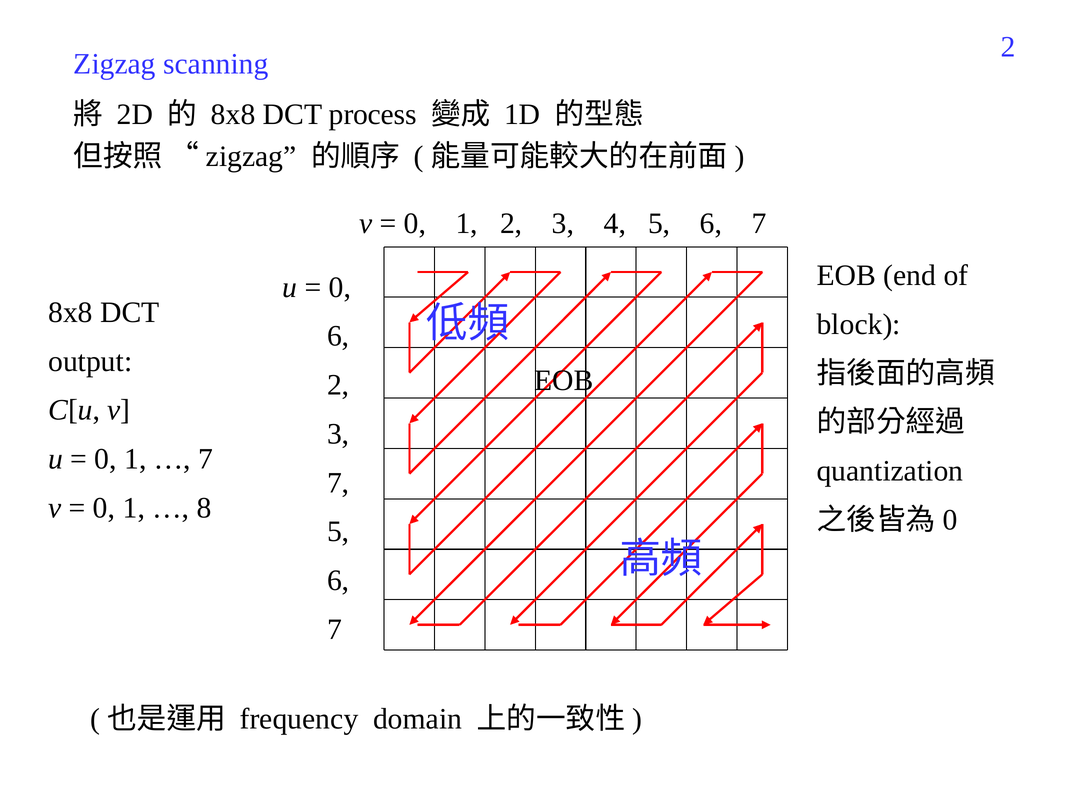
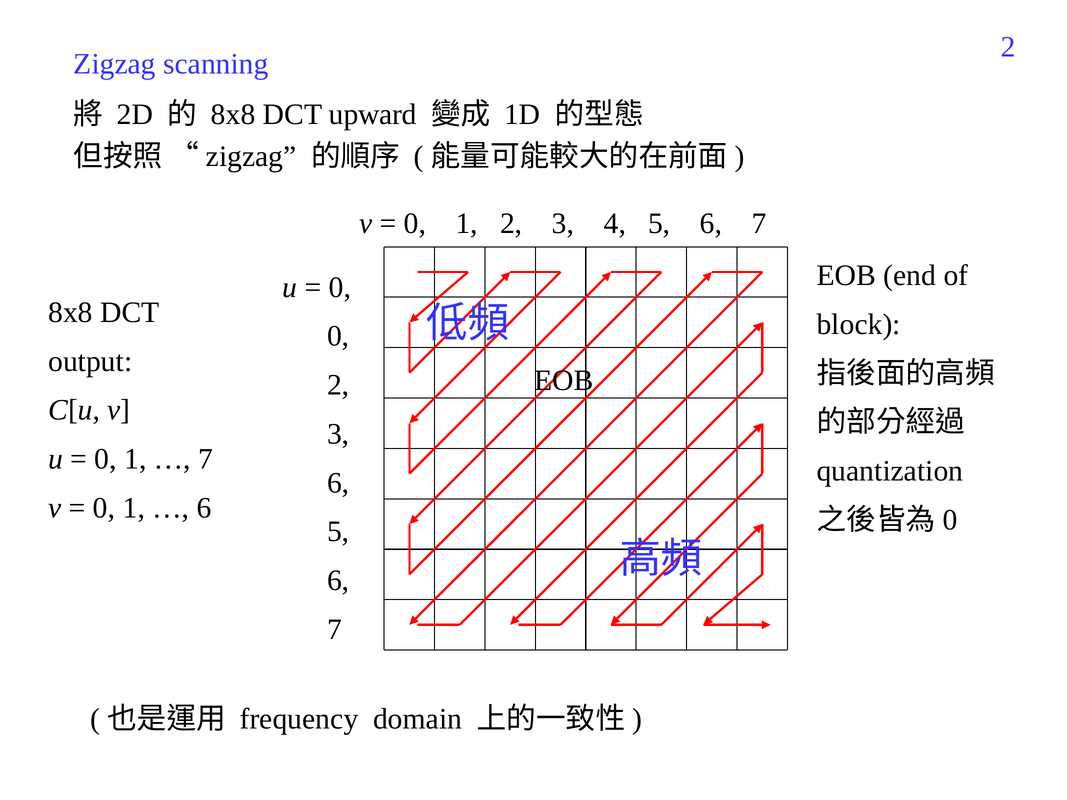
process: process -> upward (373, 114)
6: 6 -> 0 (338, 336)
7: 7 -> 6 (338, 483)
8: 8 -> 6 (204, 508)
